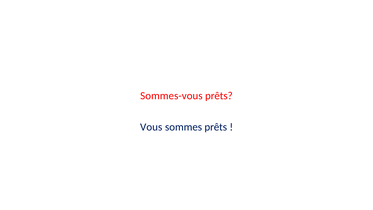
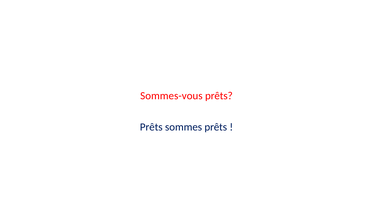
Vous: Vous -> Prêts (151, 127)
